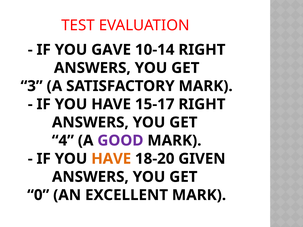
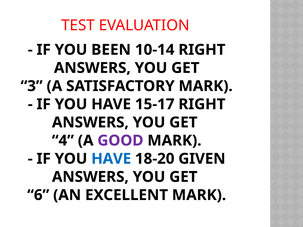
GAVE: GAVE -> BEEN (111, 50)
HAVE colour: orange -> blue (111, 159)
0: 0 -> 6 (38, 195)
